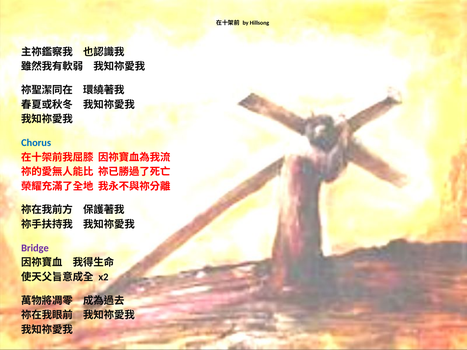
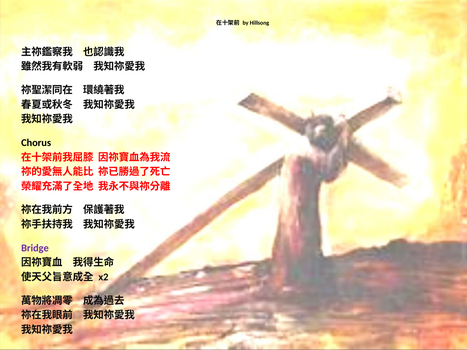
Chorus colour: blue -> black (36, 143)
